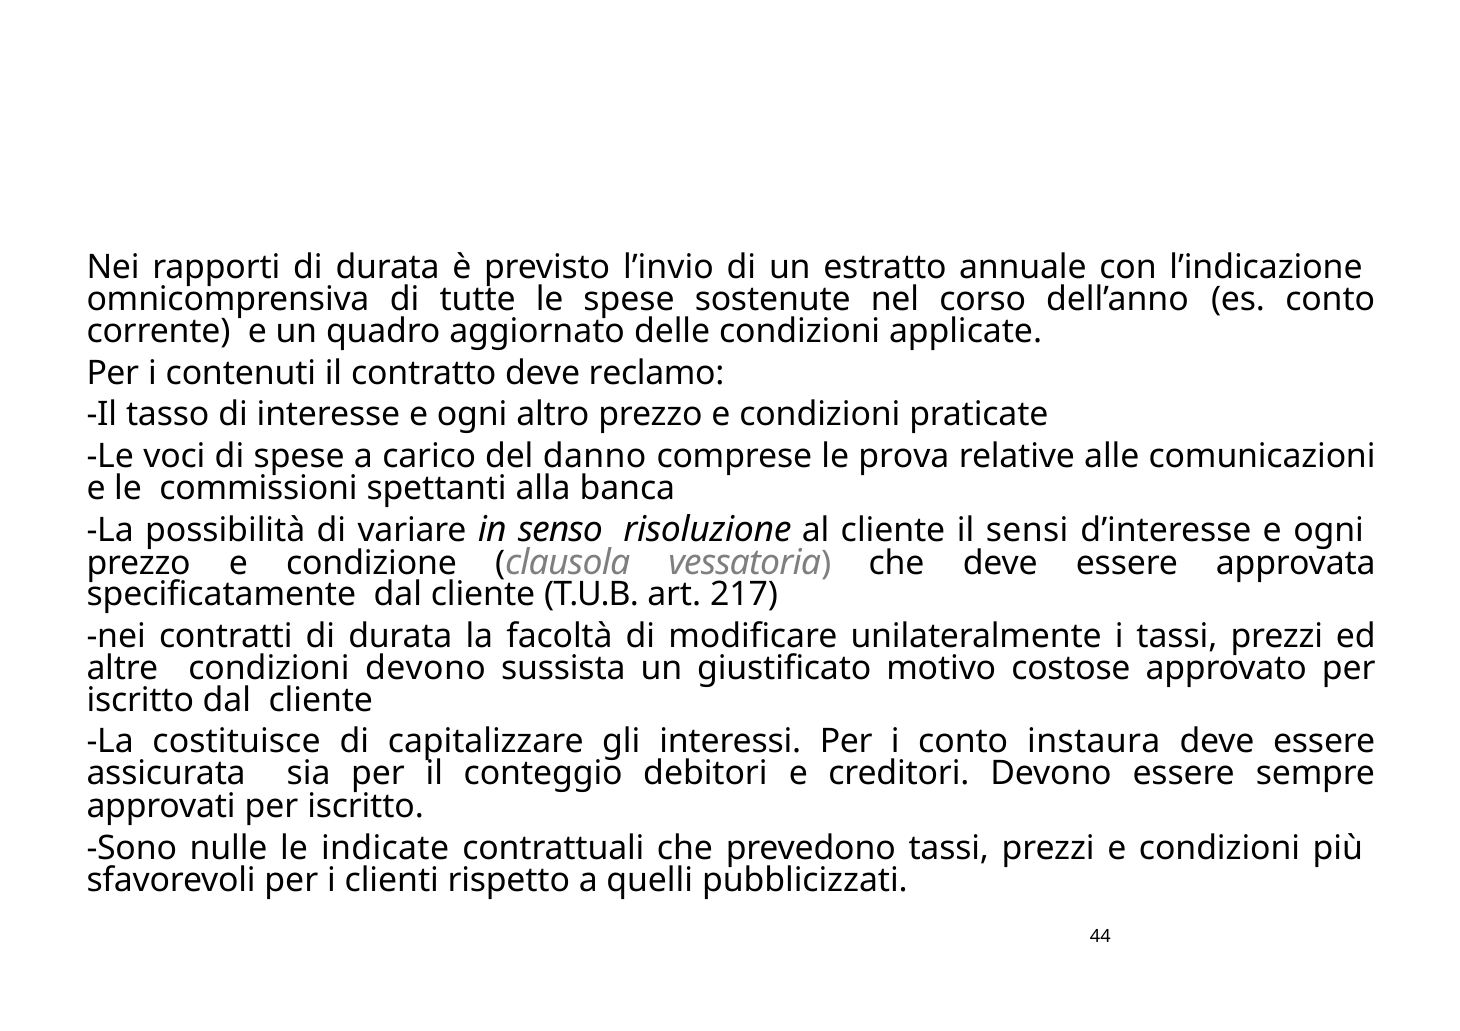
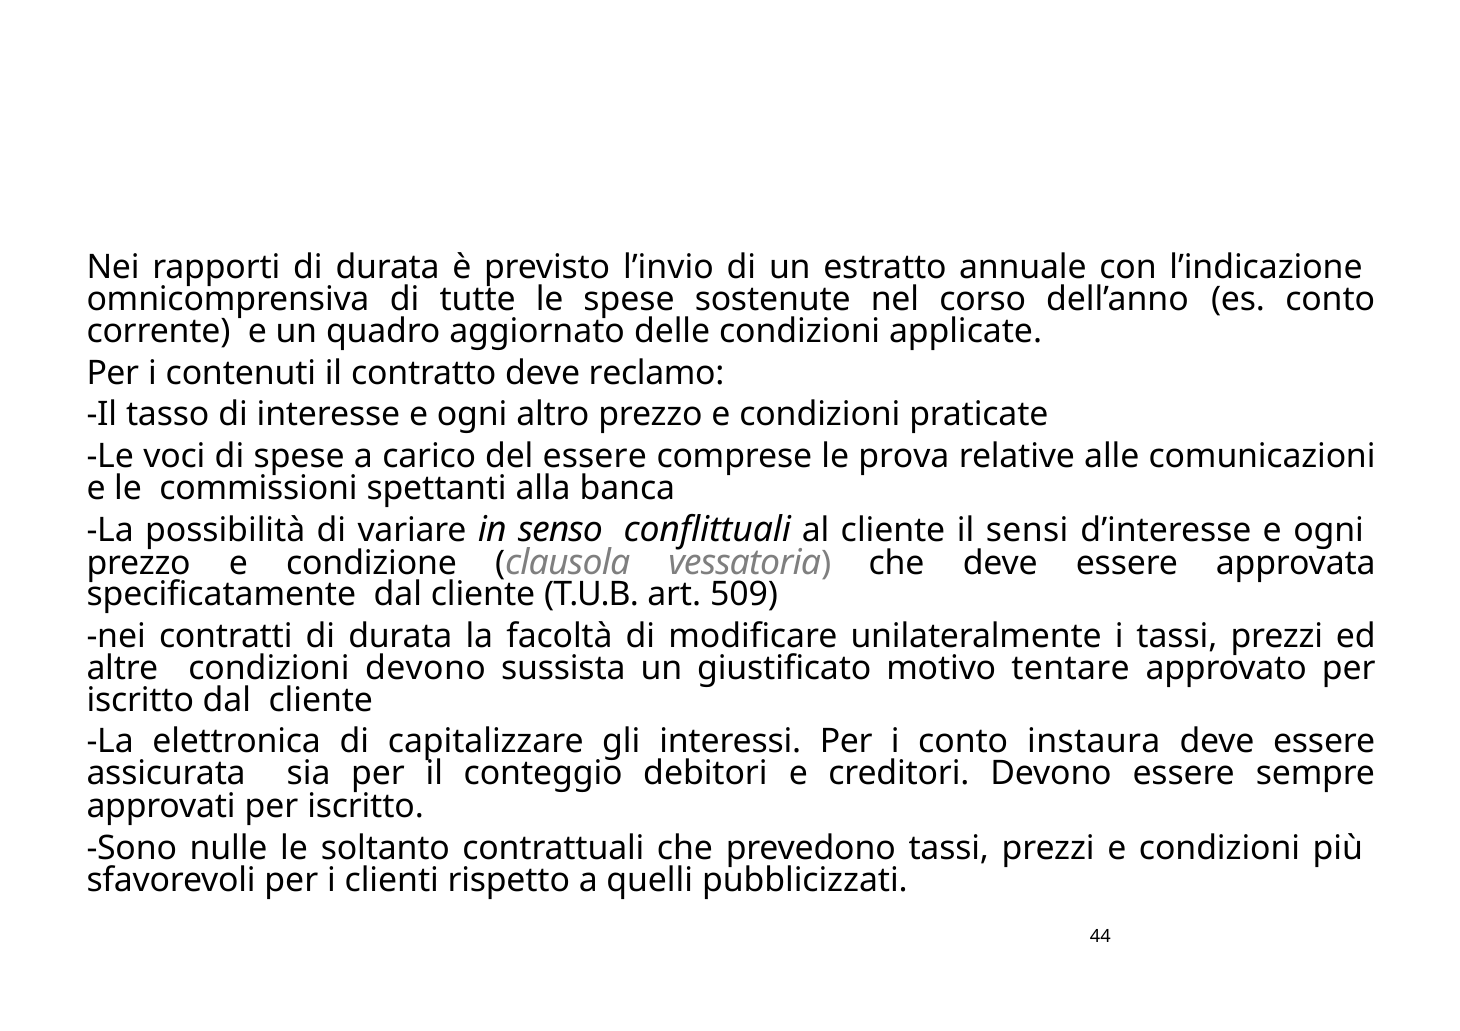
del danno: danno -> essere (595, 457)
risoluzione: risoluzione -> conflittuali (707, 530)
217: 217 -> 509 (744, 595)
costose: costose -> tentare (1071, 668)
costituisce: costituisce -> elettronica (237, 742)
indicate: indicate -> soltanto (385, 849)
